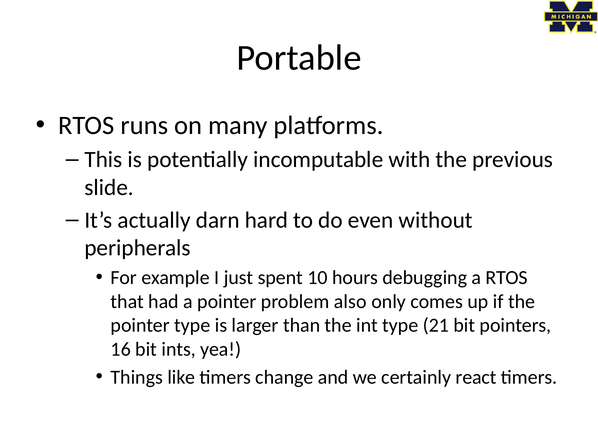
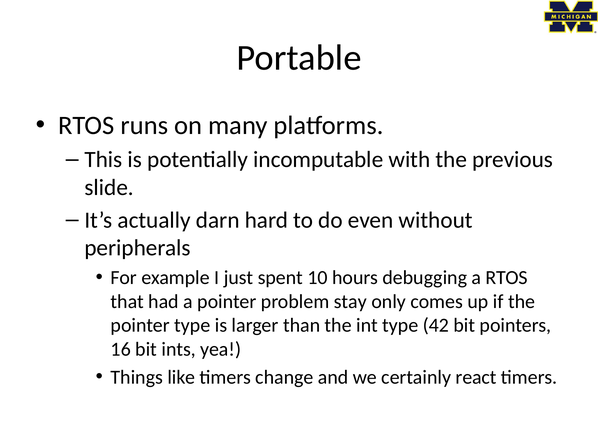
also: also -> stay (350, 302)
21: 21 -> 42 (436, 326)
